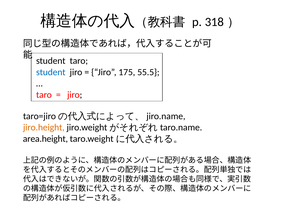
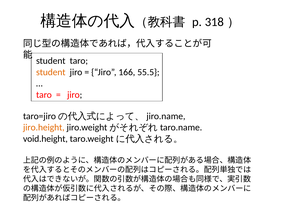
student colour: blue -> orange (51, 72)
175: 175 -> 166 (127, 72)
area.height: area.height -> void.height (45, 139)
